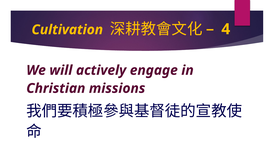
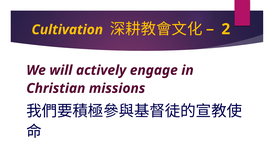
4: 4 -> 2 (226, 29)
